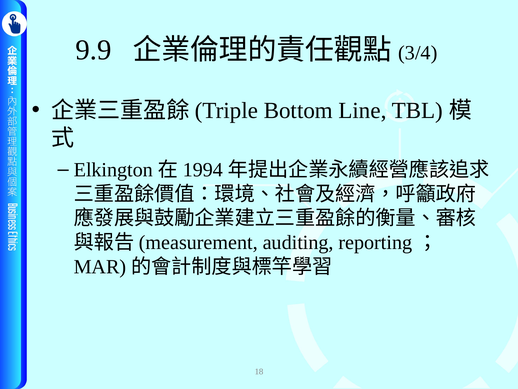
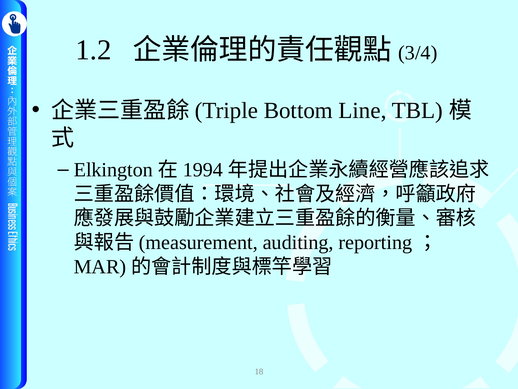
9.9: 9.9 -> 1.2 (94, 50)
